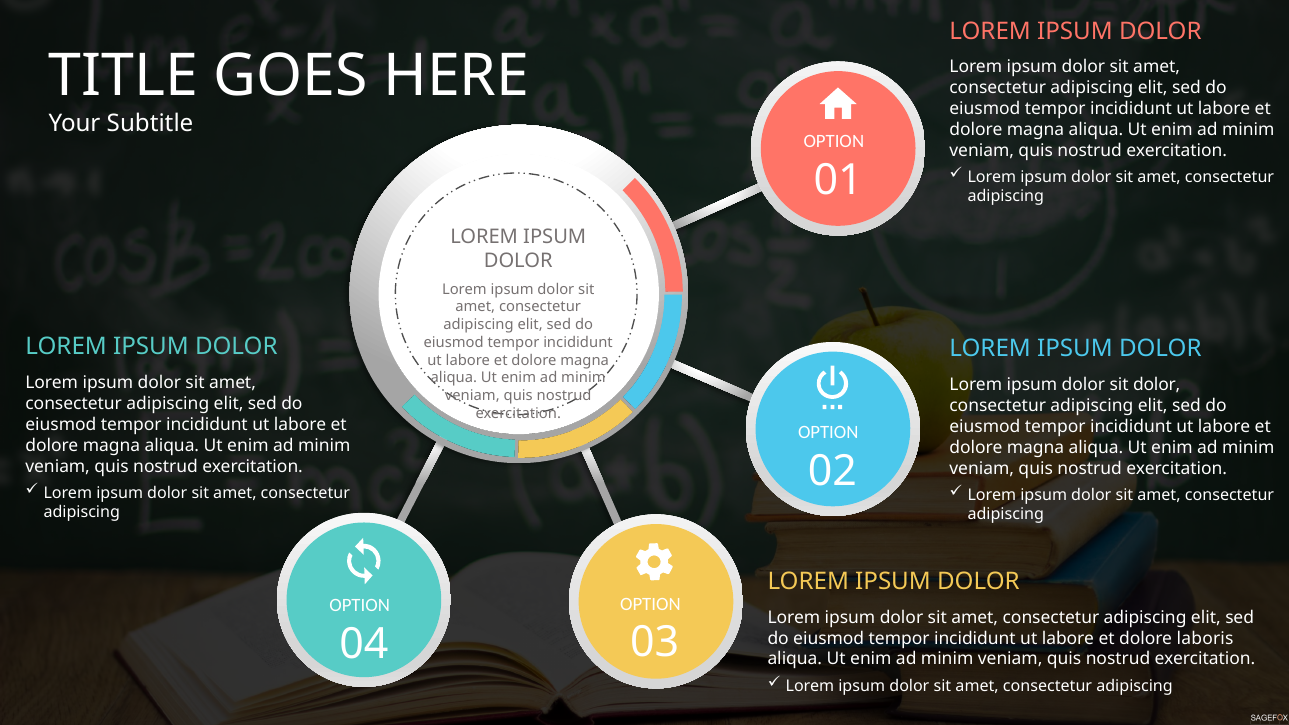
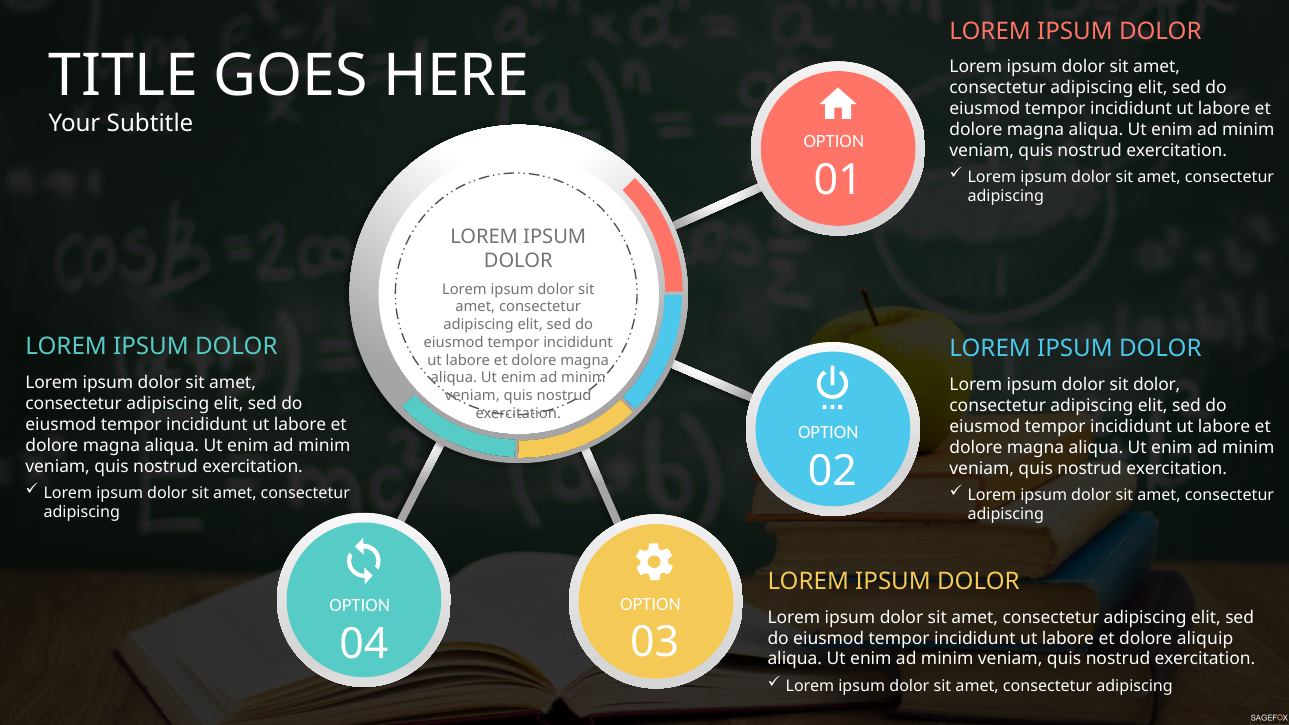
laboris: laboris -> aliquip (1205, 638)
